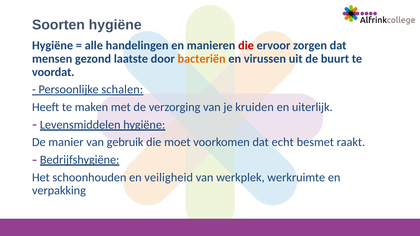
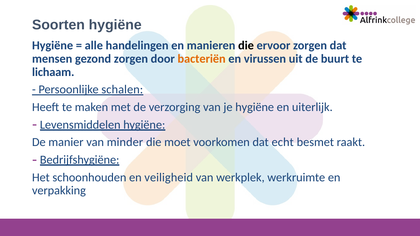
die colour: red -> black (246, 46)
gezond laatste: laatste -> zorgen (131, 59)
voordat: voordat -> lichaam (53, 72)
je kruiden: kruiden -> hygiëne (255, 107)
gebruik: gebruik -> minder (125, 142)
